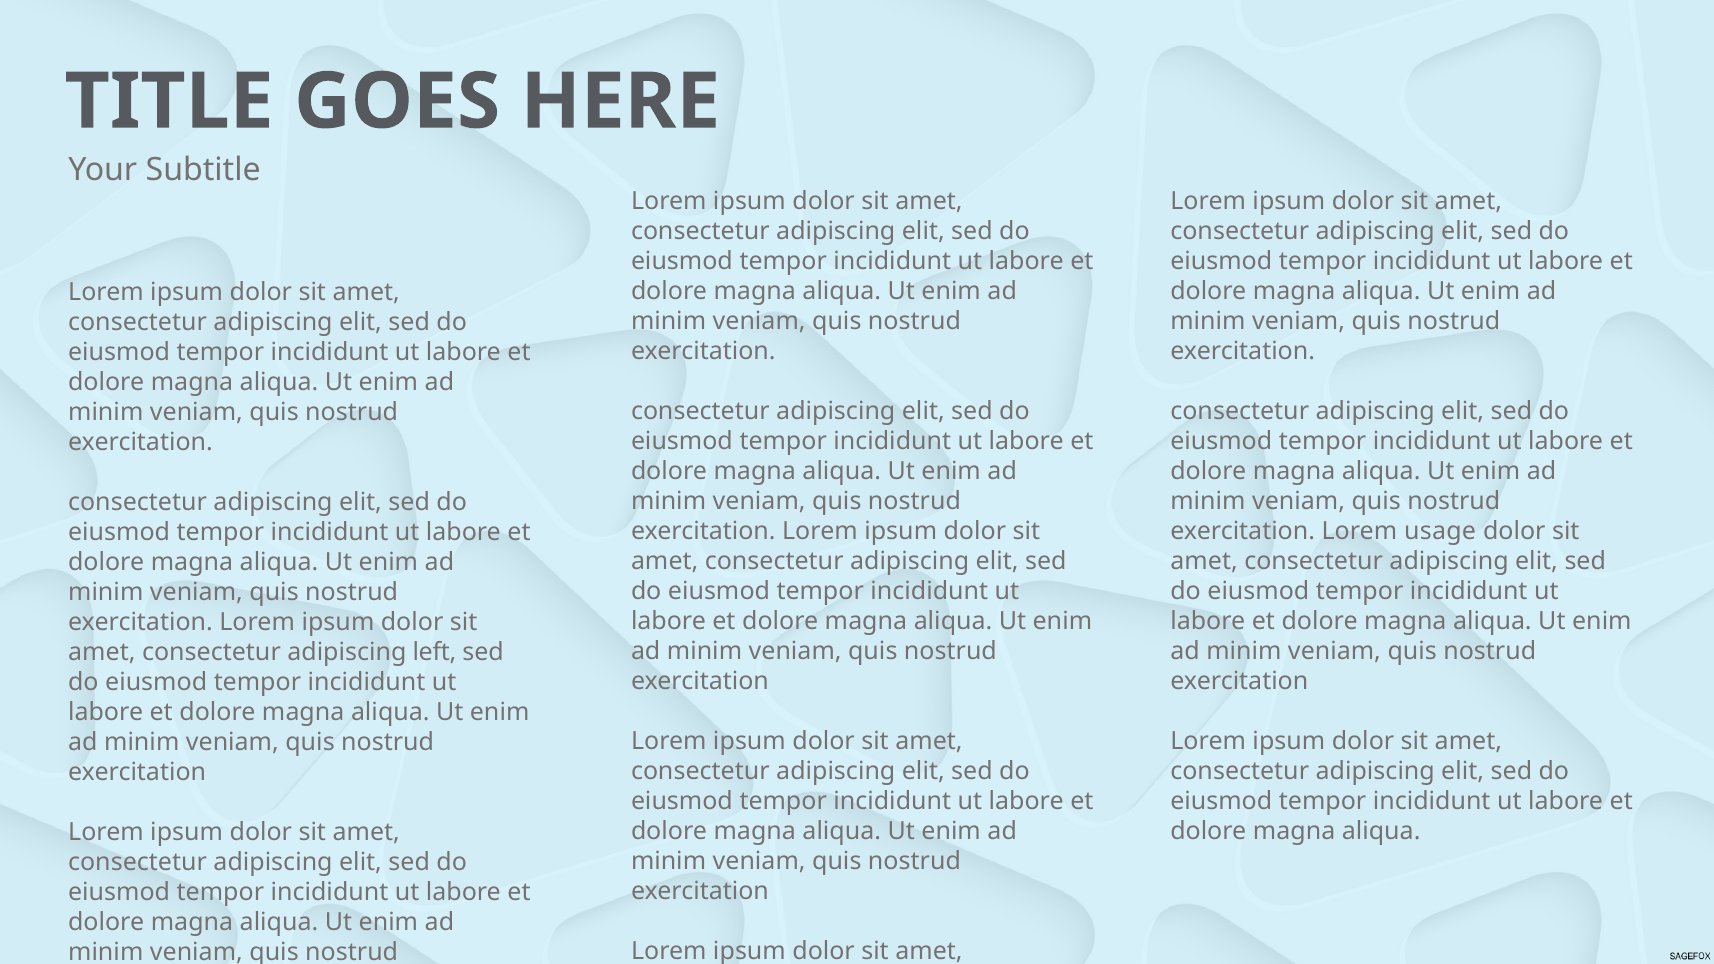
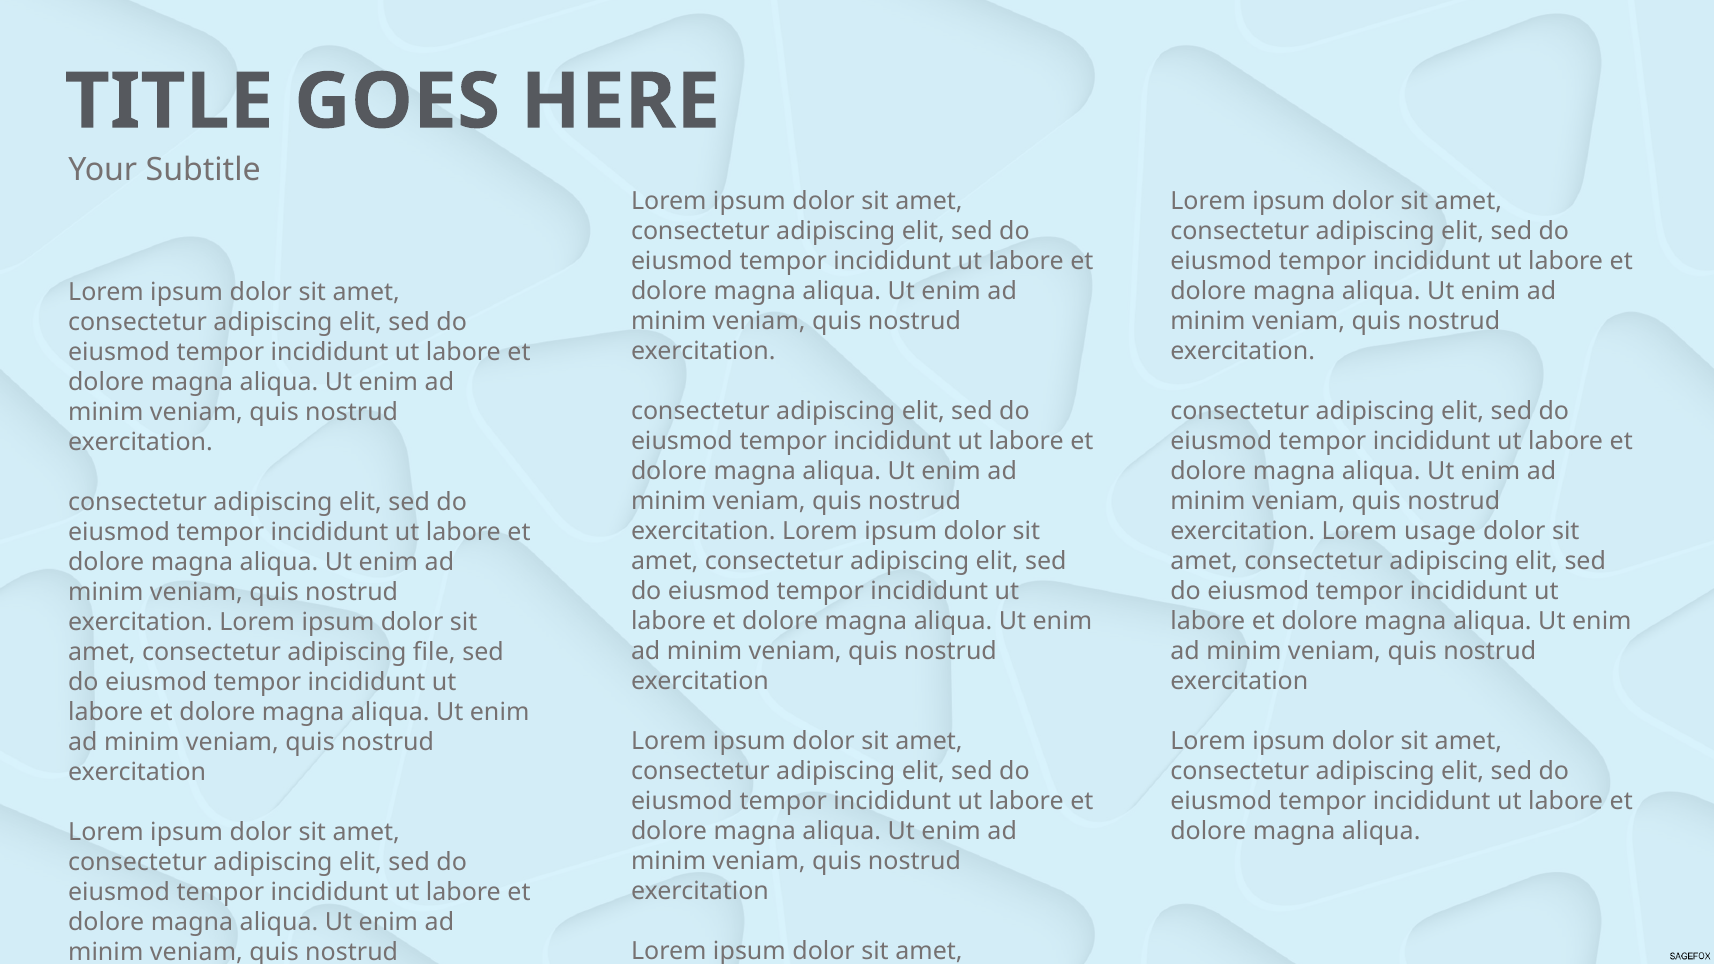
left: left -> file (434, 652)
